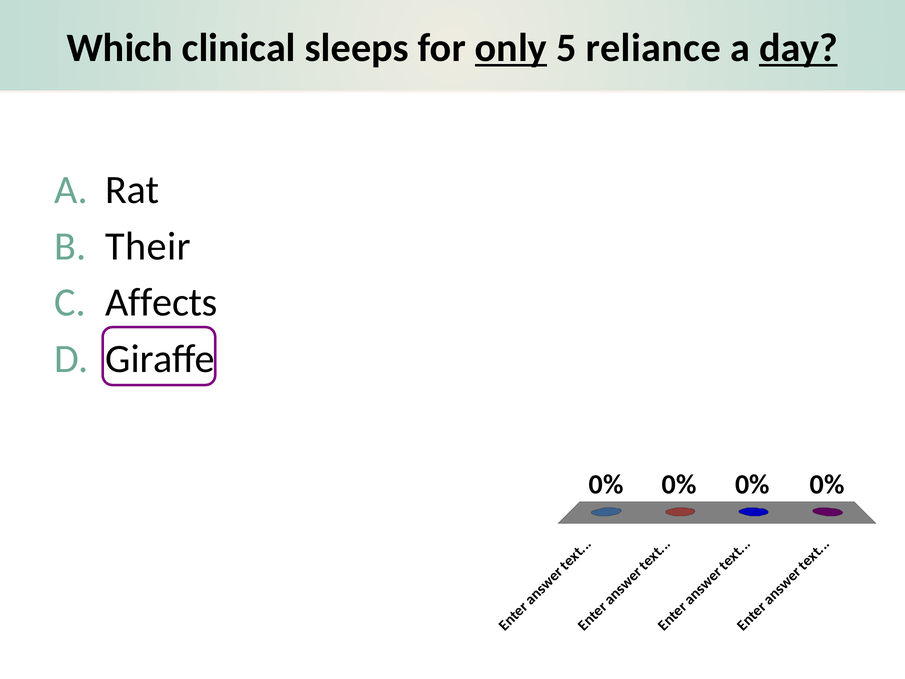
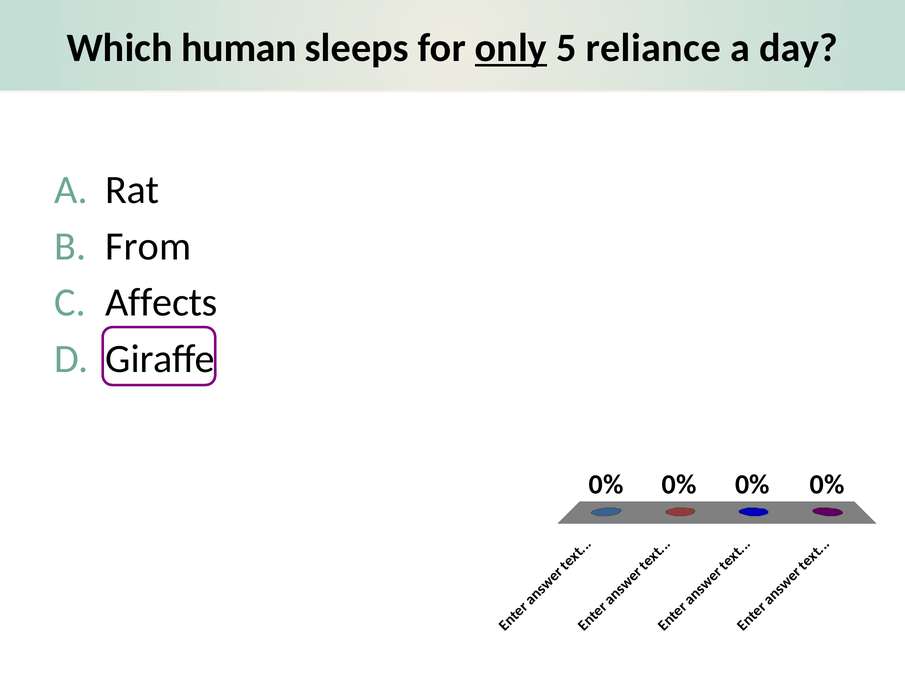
clinical: clinical -> human (239, 48)
day underline: present -> none (798, 48)
Their: Their -> From (148, 246)
